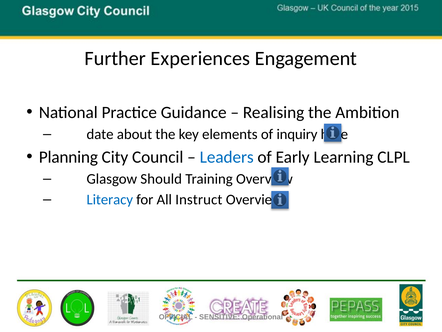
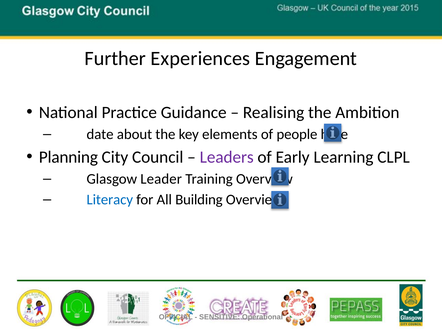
inquiry: inquiry -> people (297, 134)
Leaders colour: blue -> purple (227, 157)
Should: Should -> Leader (161, 179)
Instruct: Instruct -> Building (199, 199)
